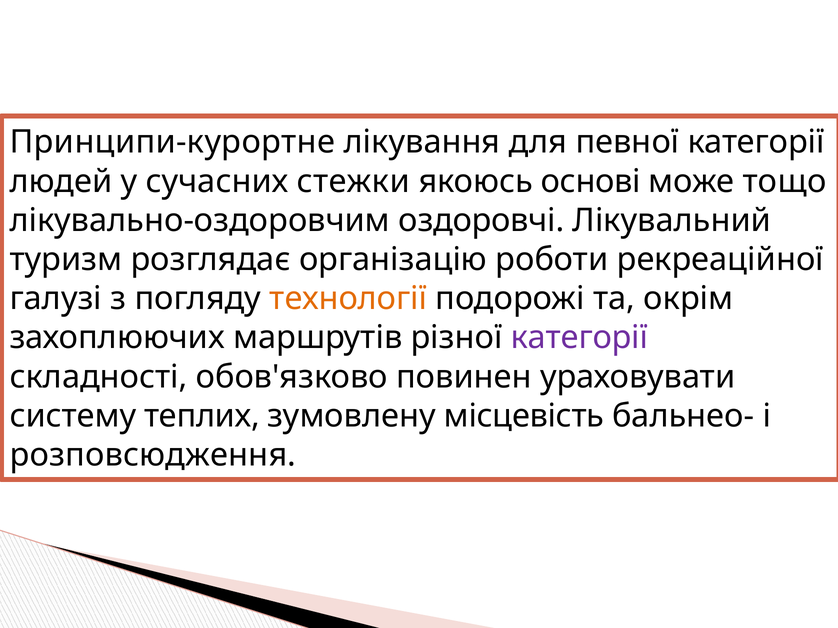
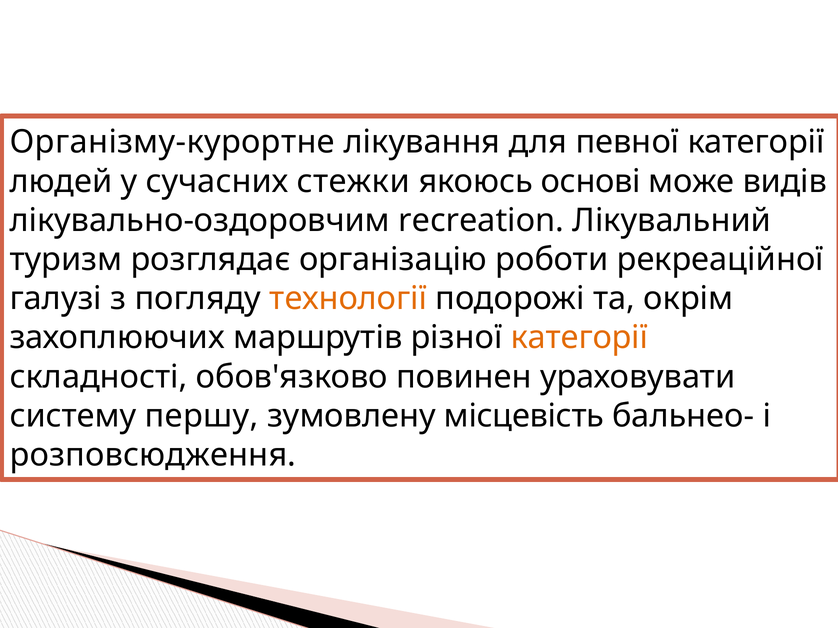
Принципи-курортне: Принципи-курортне -> Організму-курортне (172, 142)
тощо: тощо -> видів (785, 181)
оздоровчі: оздоровчі -> recreation (481, 221)
категорії colour: purple -> orange (579, 338)
теплих: теплих -> першу (202, 416)
